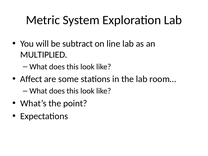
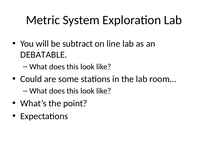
MULTIPLIED: MULTIPLIED -> DEBATABLE (44, 55)
Affect: Affect -> Could (31, 79)
